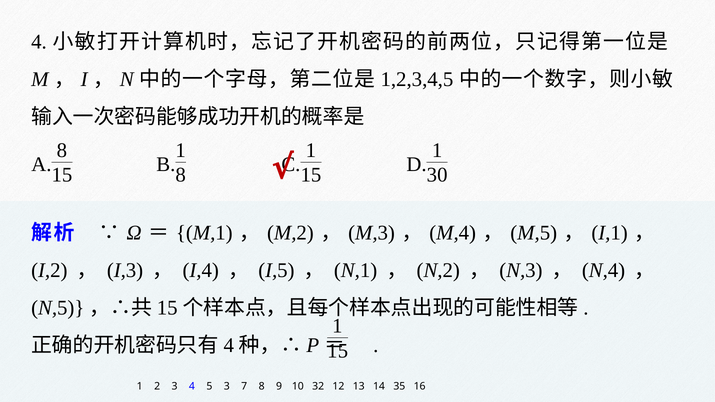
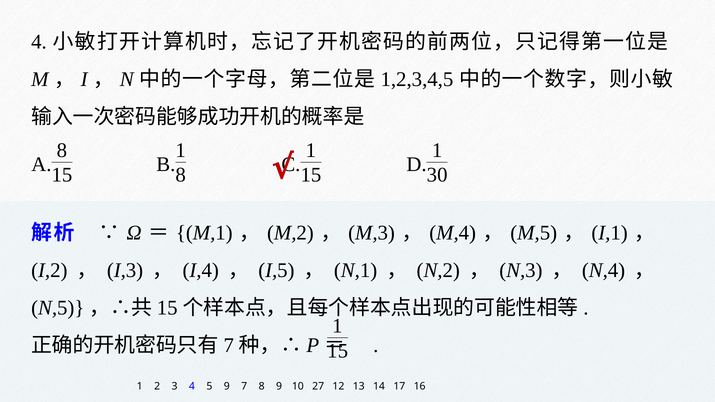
4: 4 -> 7 (229, 345)
5 3: 3 -> 9 (227, 387)
32: 32 -> 27 (318, 387)
35: 35 -> 17 (399, 387)
